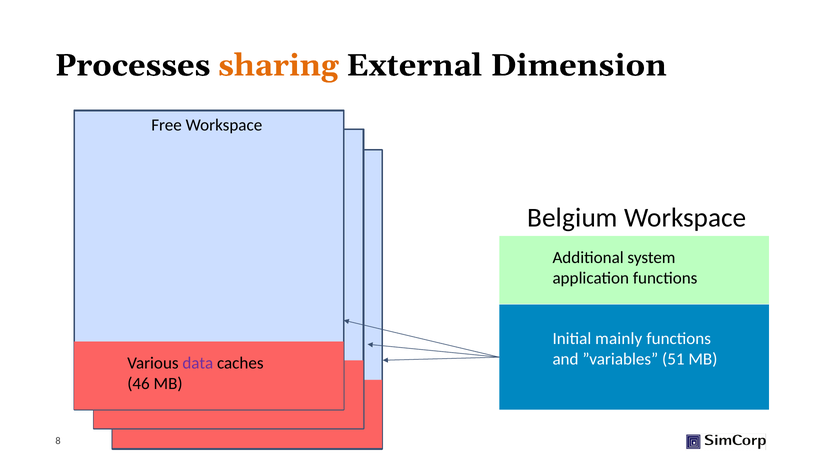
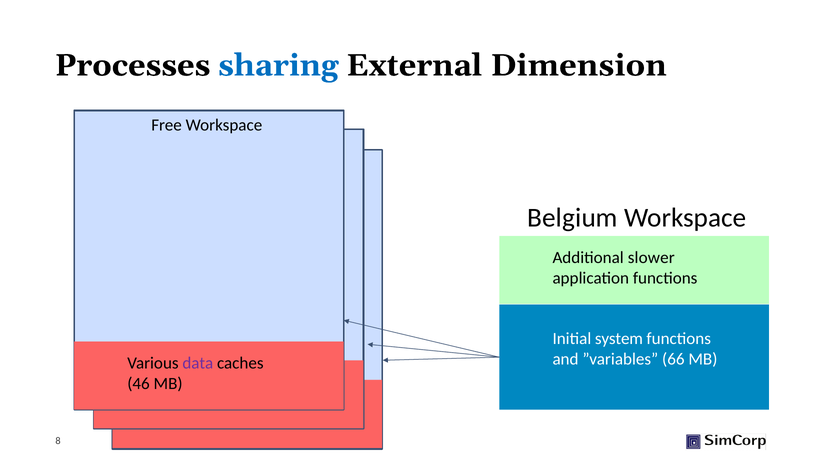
sharing colour: orange -> blue (278, 65)
system: system -> slower (651, 258)
mainly: mainly -> system (619, 339)
51: 51 -> 66 (673, 359)
